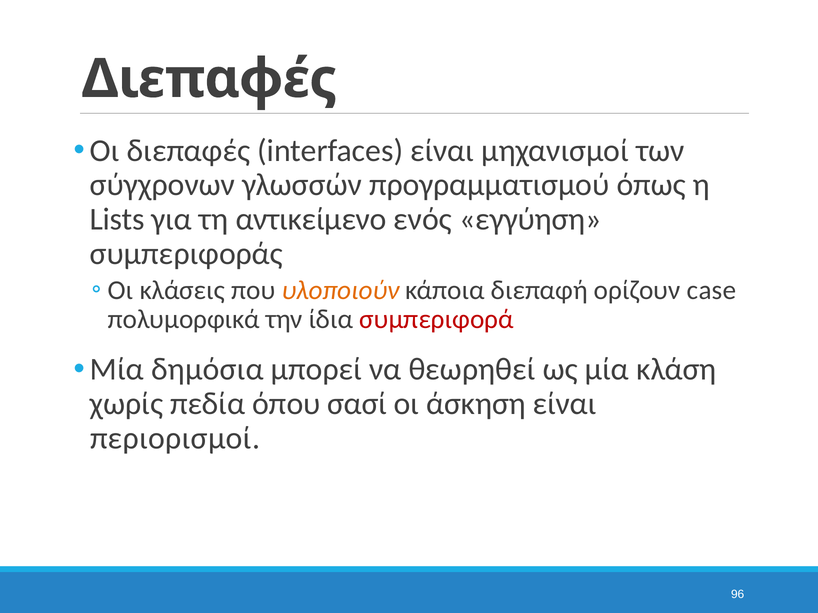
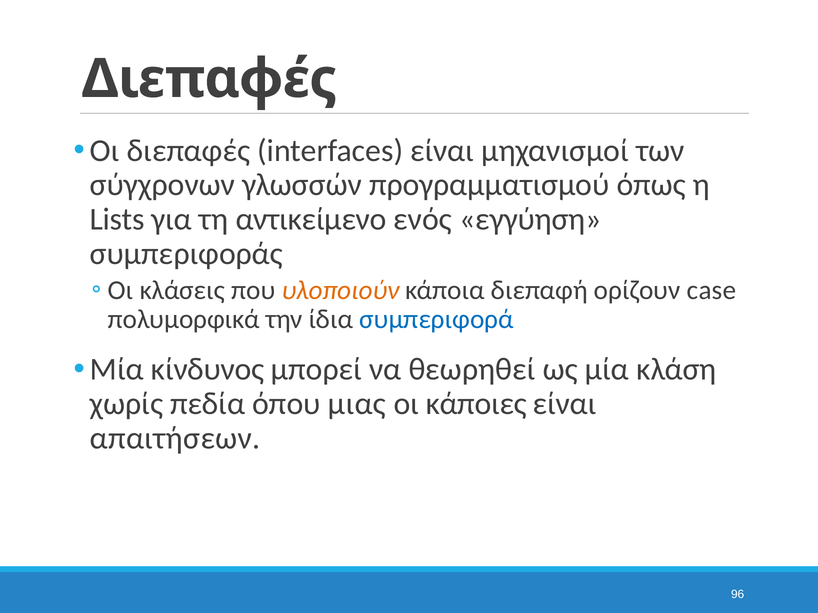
συμπεριφορά colour: red -> blue (437, 320)
δημόσια: δημόσια -> κίνδυνος (208, 370)
σασί: σασί -> μιας (357, 404)
άσκηση: άσκηση -> κάποιες (476, 404)
περιορισμοί: περιορισμοί -> απαιτήσεων (175, 438)
